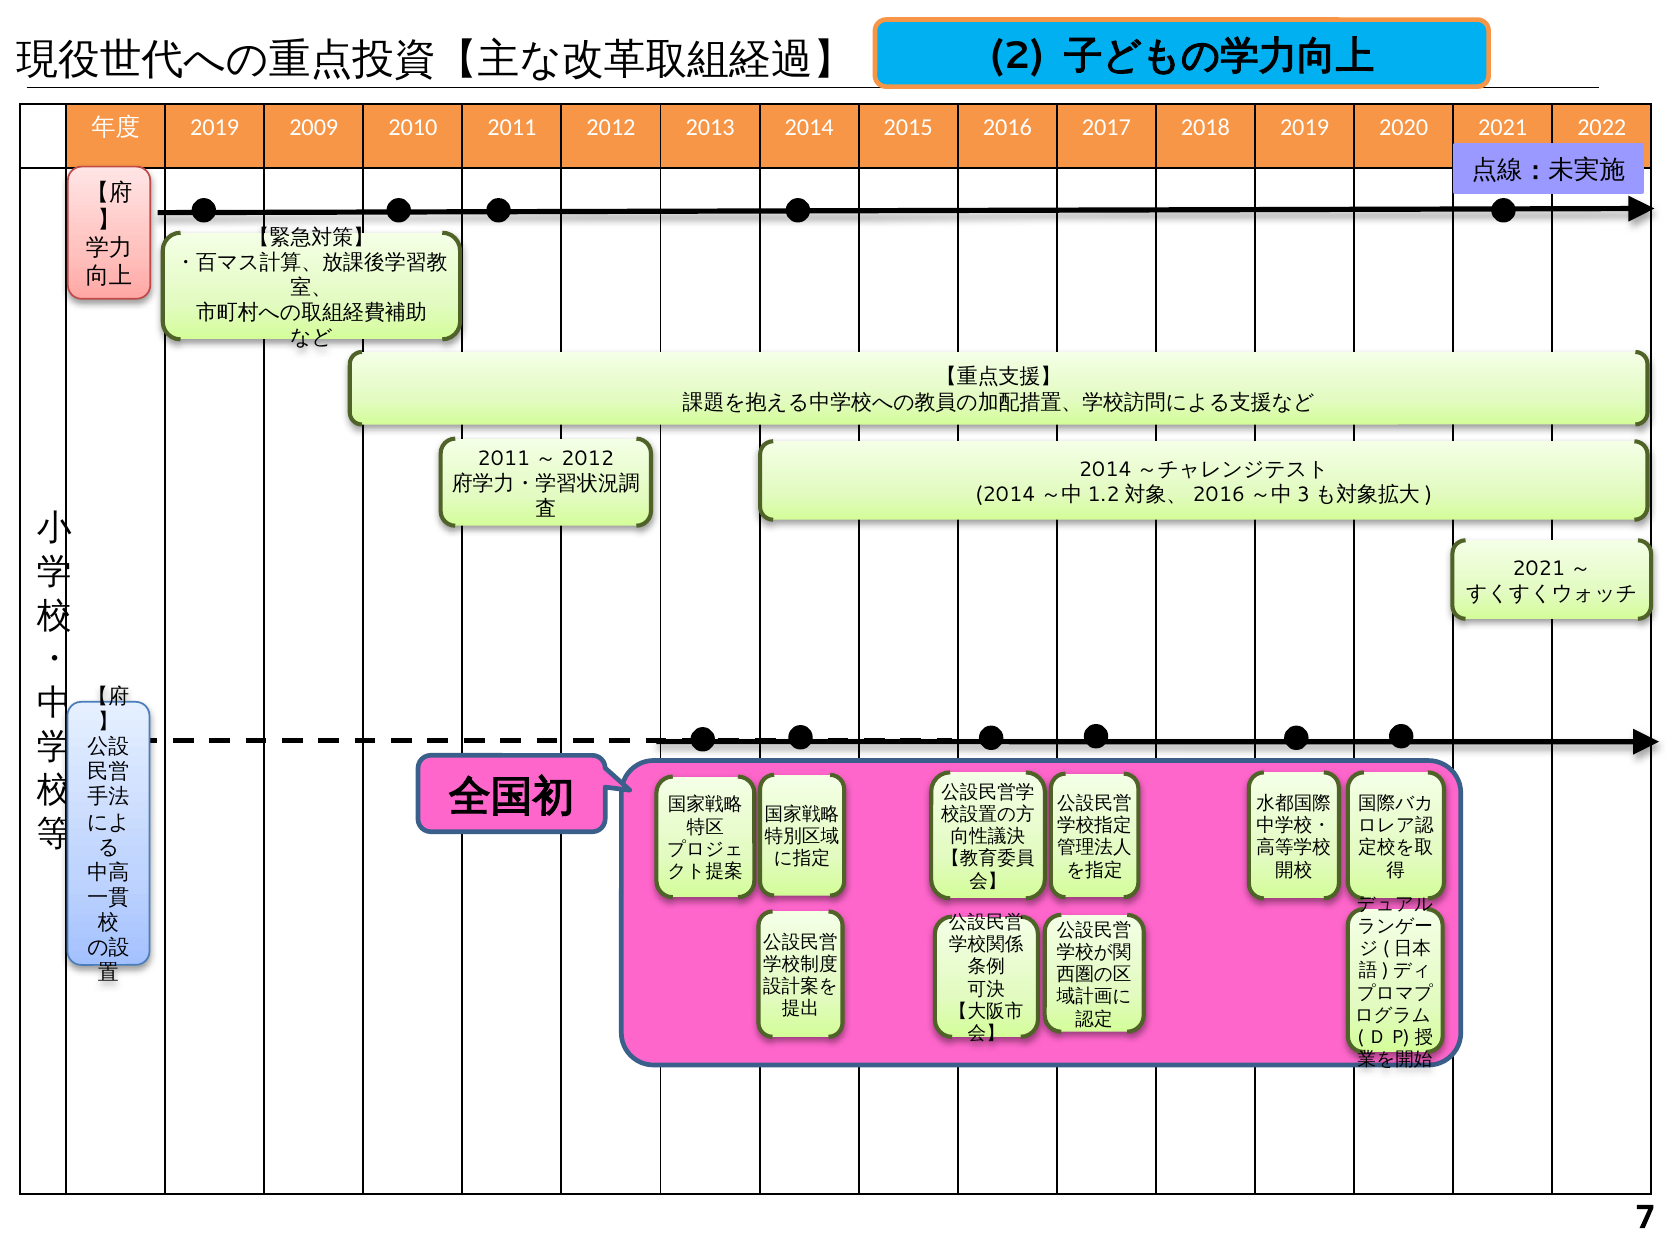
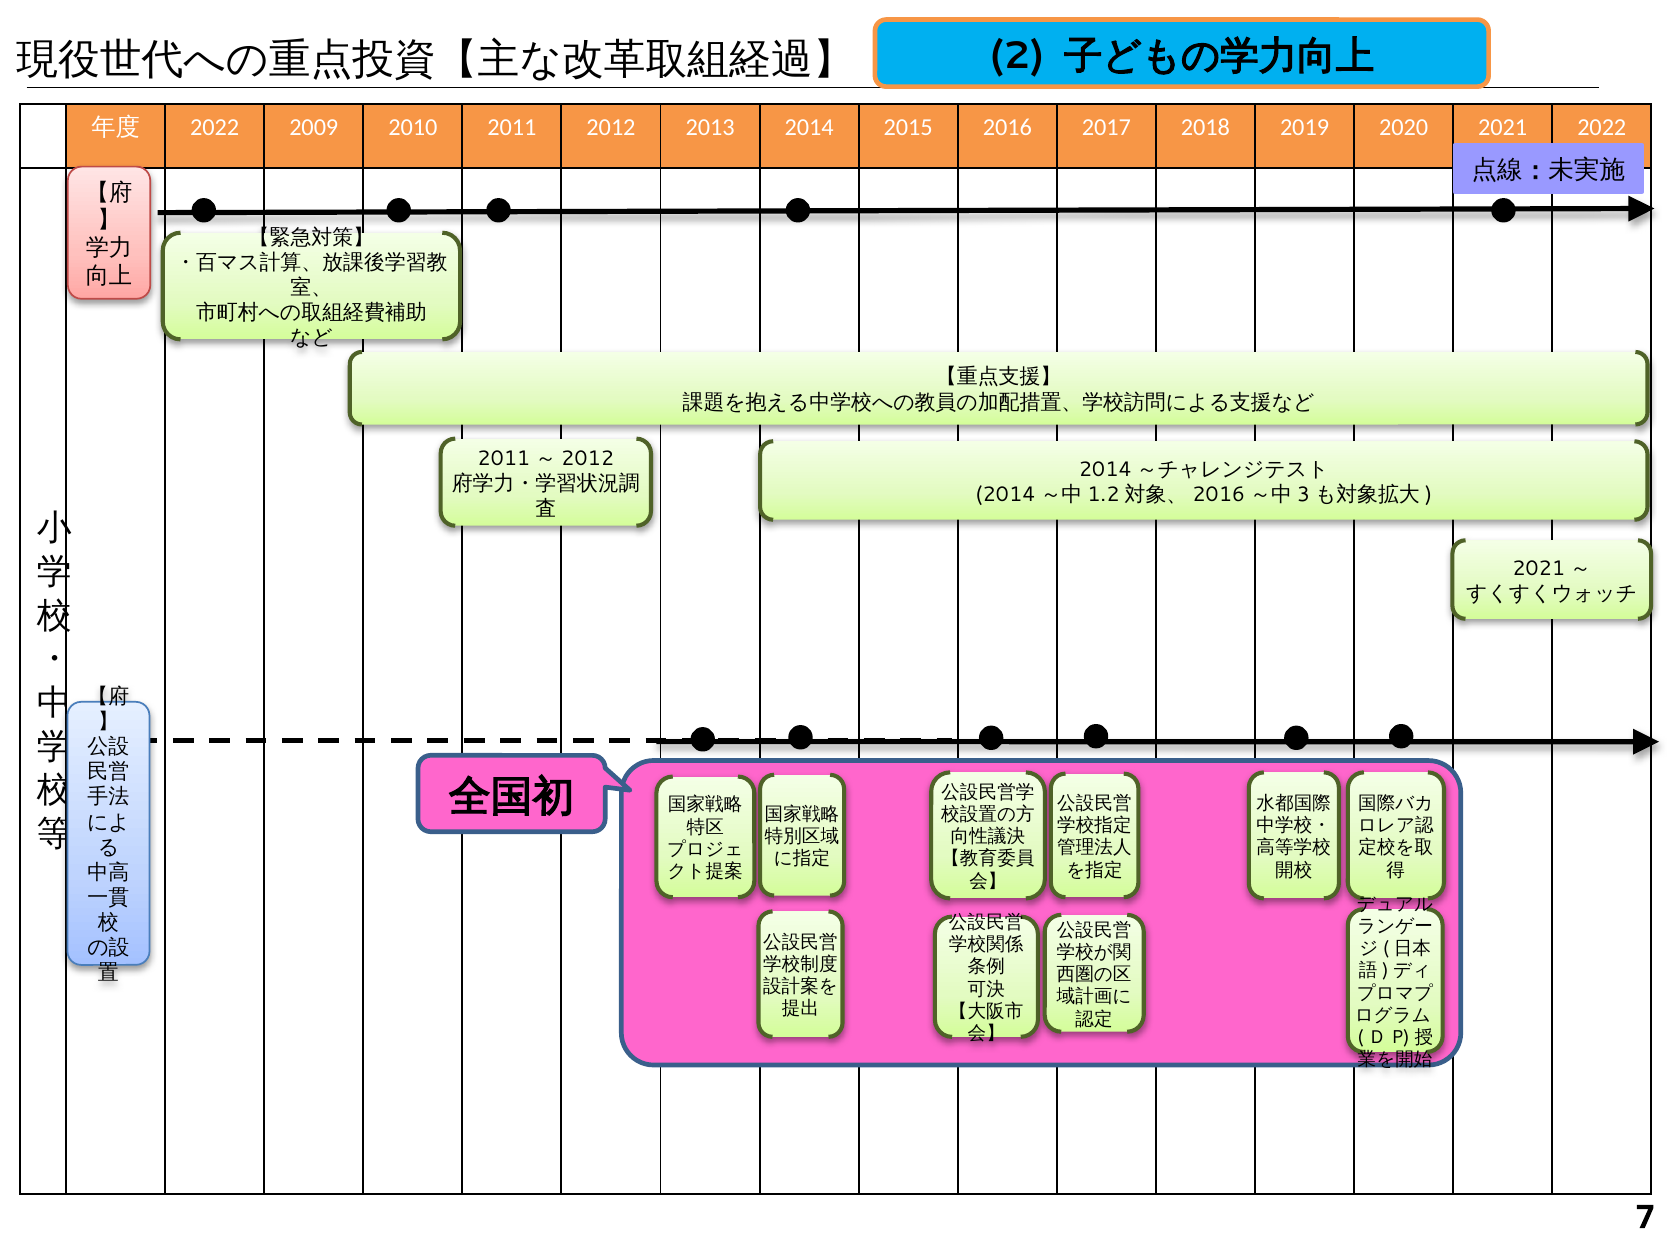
2019: 2019 -> 2022 (215, 127)
